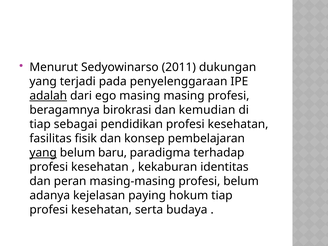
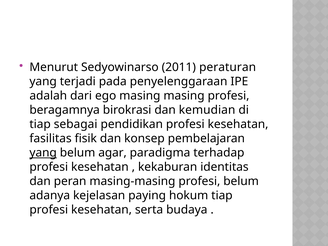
dukungan: dukungan -> peraturan (228, 67)
adalah underline: present -> none (48, 96)
baru: baru -> agar (113, 153)
